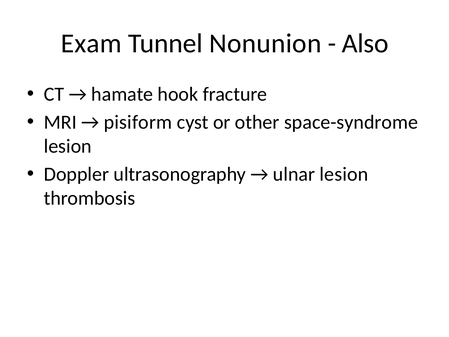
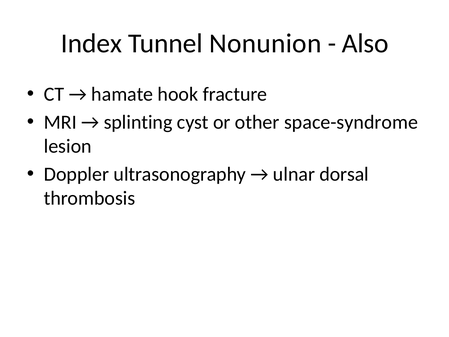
Exam: Exam -> Index (91, 43)
pisiform: pisiform -> splinting (138, 122)
ulnar lesion: lesion -> dorsal (344, 174)
